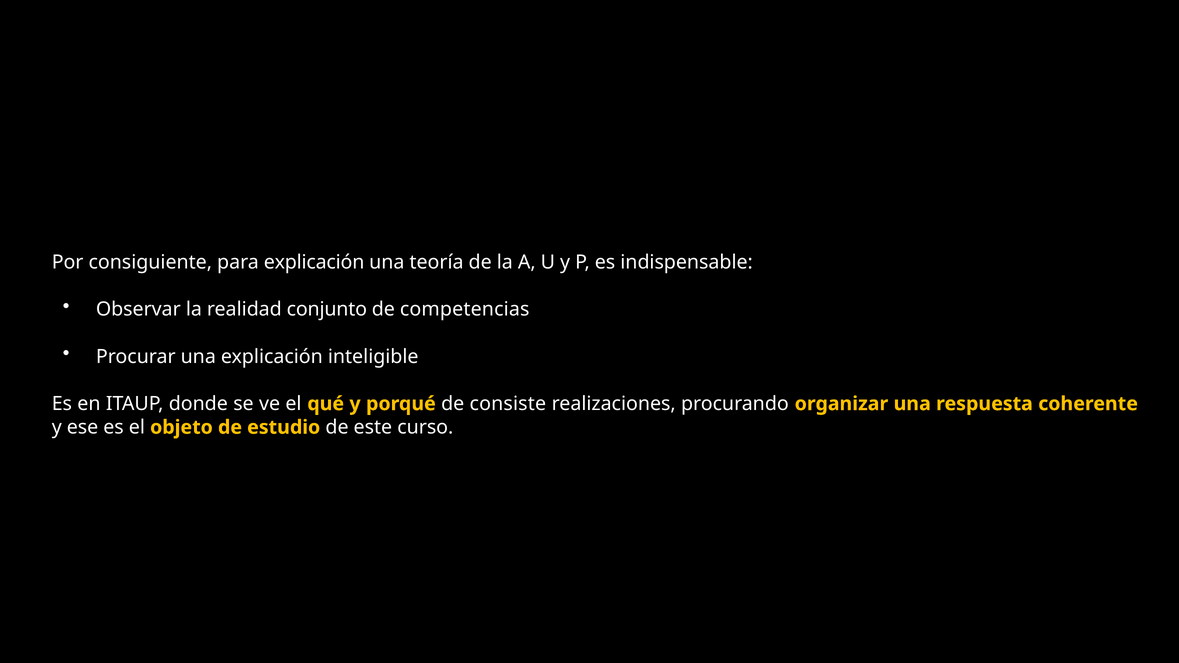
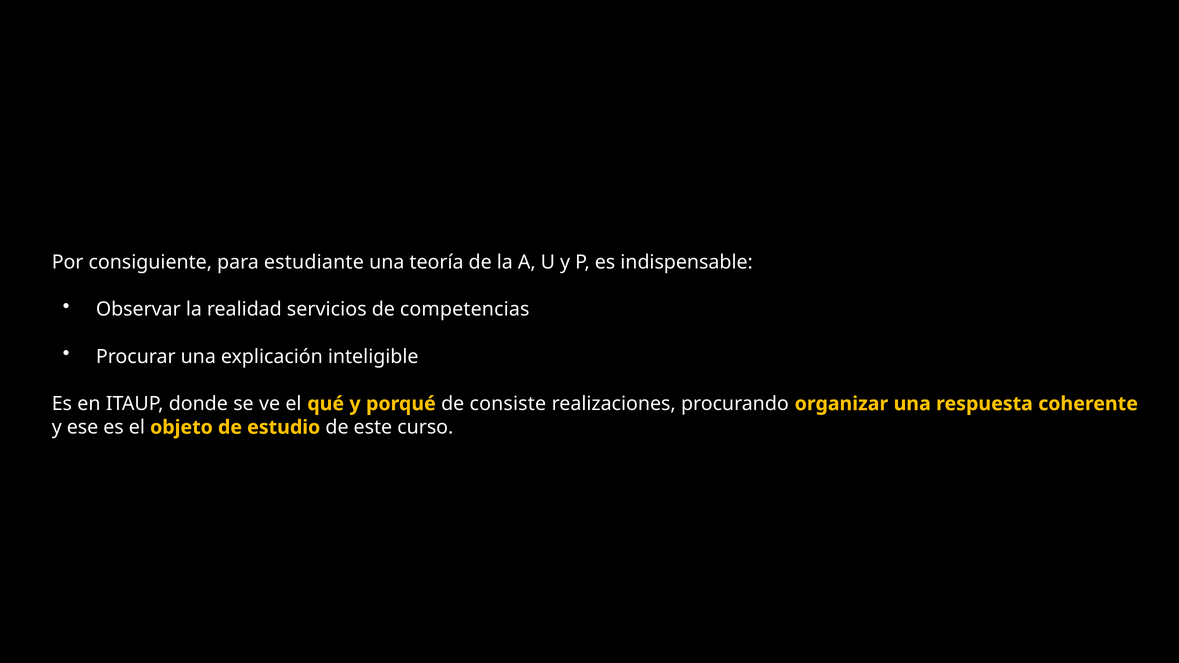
para explicación: explicación -> estudiante (314, 262)
conjunto: conjunto -> servicios (327, 310)
